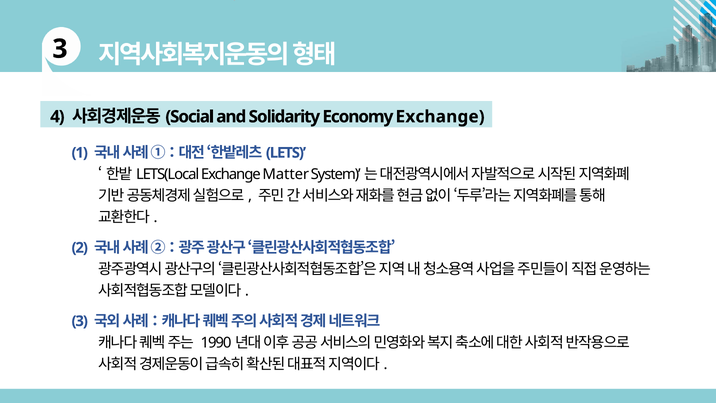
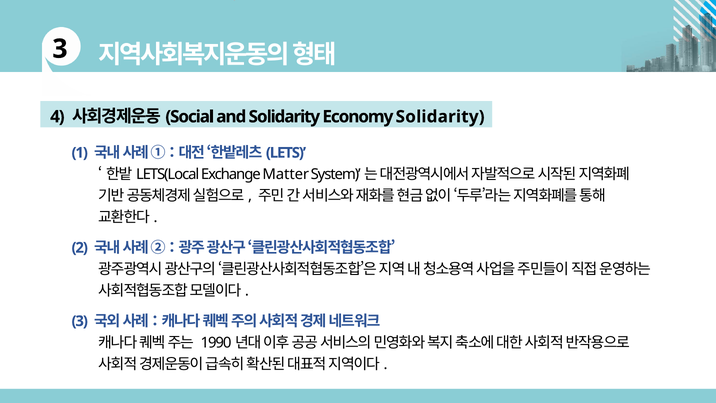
Economy Exchange: Exchange -> Solidarity (440, 117)
